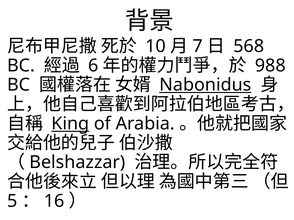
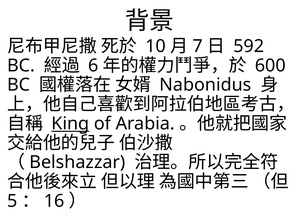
568: 568 -> 592 (249, 46)
988: 988 -> 600 (270, 66)
Nabonidus underline: present -> none (205, 85)
